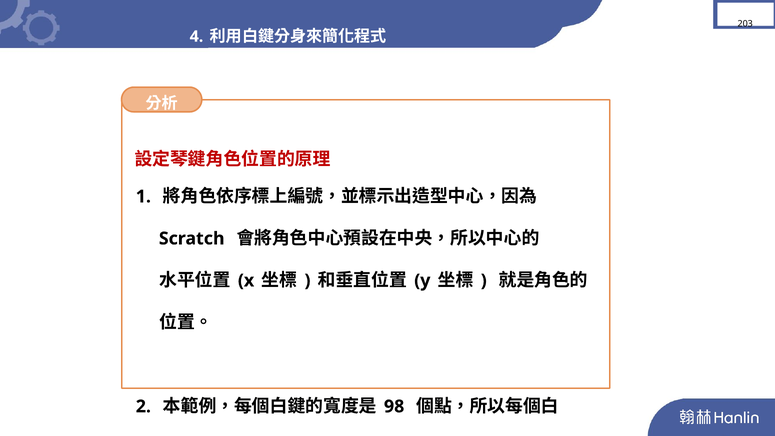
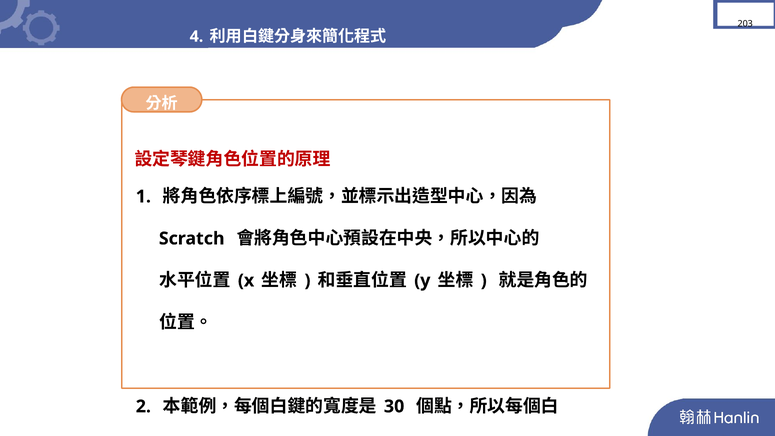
98: 98 -> 30 (394, 406)
